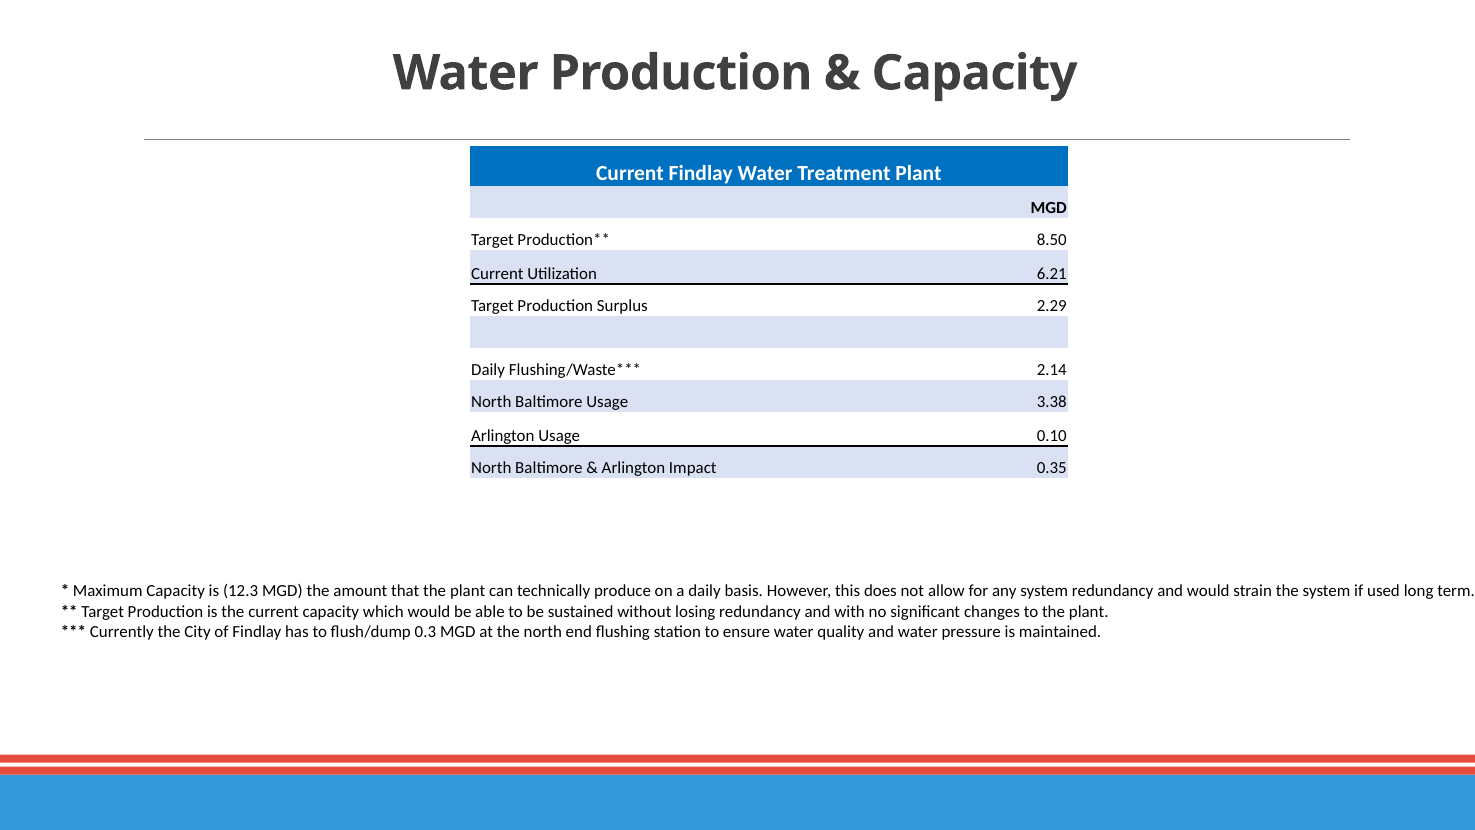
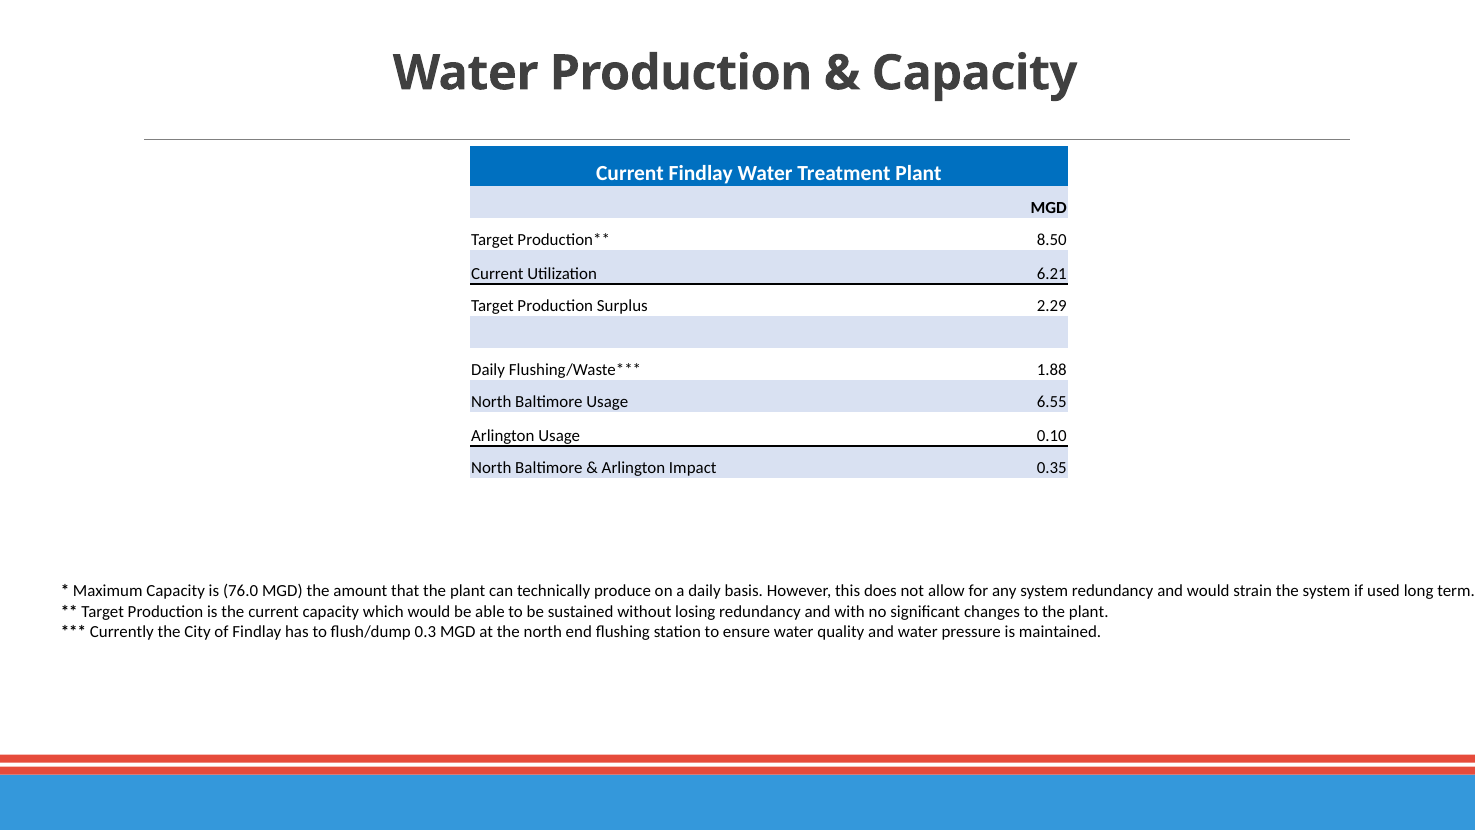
2.14: 2.14 -> 1.88 (1052, 370)
3.38: 3.38 -> 6.55 (1052, 402)
12.3: 12.3 -> 76.0 (241, 591)
